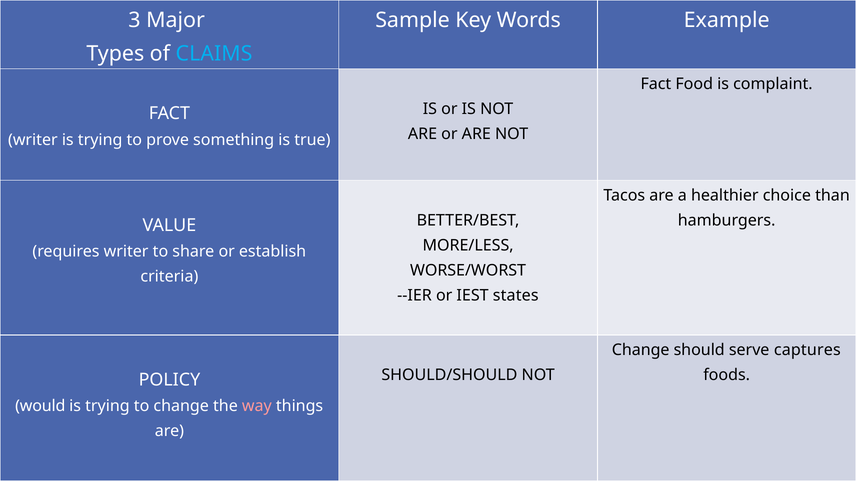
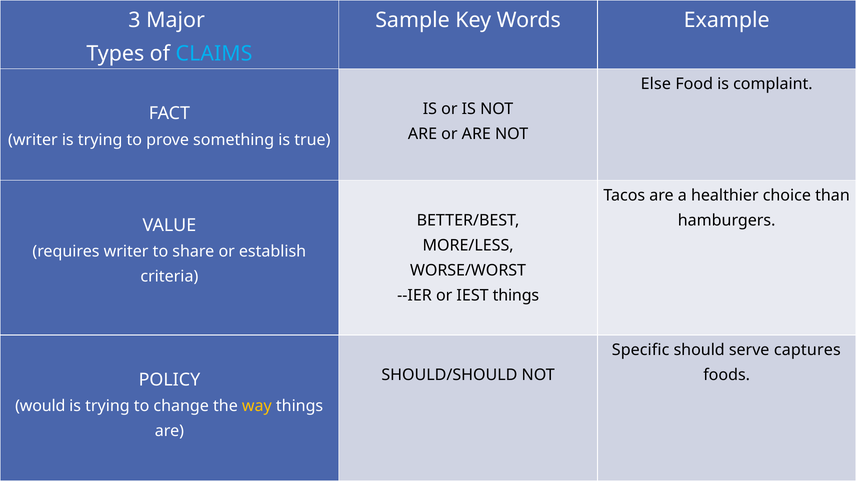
Fact: Fact -> Else (656, 84)
IEST states: states -> things (516, 296)
Change: Change -> Specific (641, 350)
way colour: pink -> yellow (257, 406)
